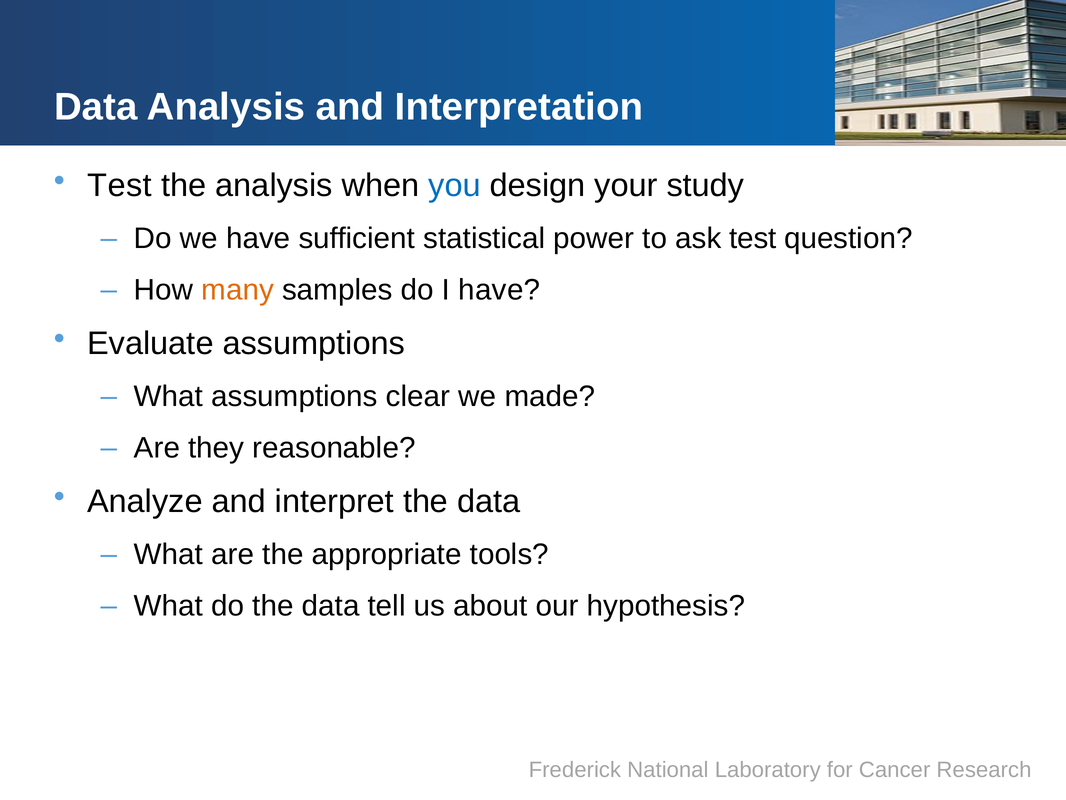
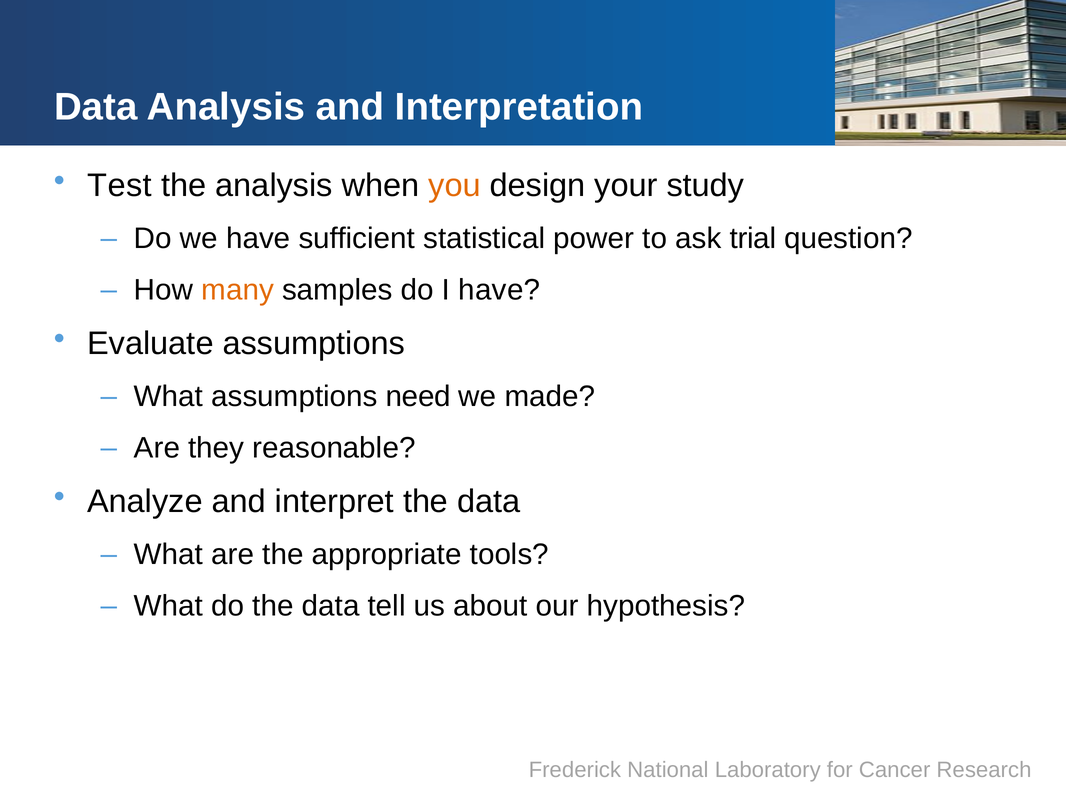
you colour: blue -> orange (455, 185)
ask test: test -> trial (753, 238)
clear: clear -> need (418, 396)
